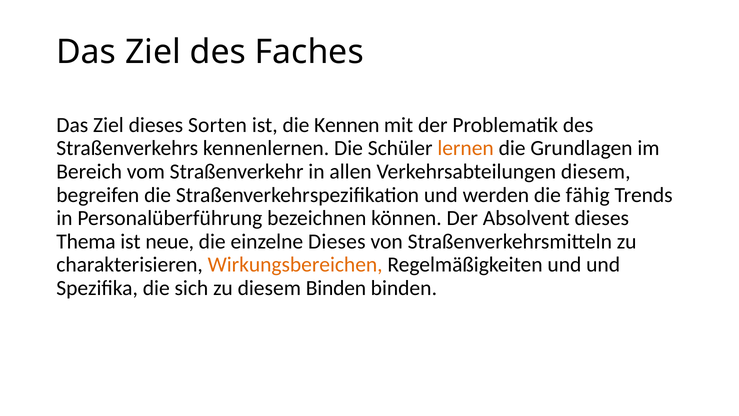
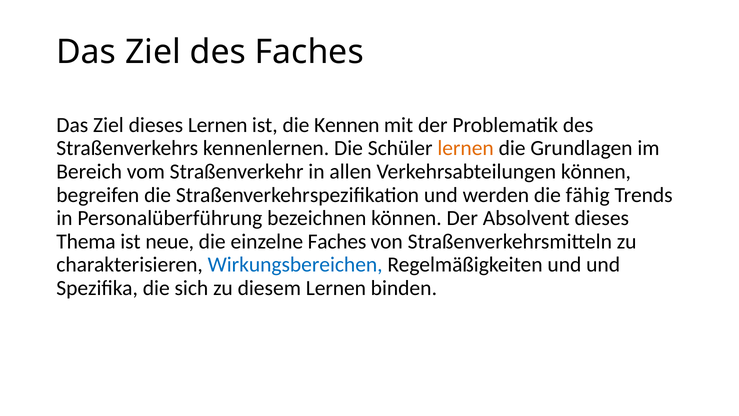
dieses Sorten: Sorten -> Lernen (218, 125)
Verkehrsabteilungen diesem: diesem -> können (596, 172)
einzelne Dieses: Dieses -> Faches (337, 241)
Wirkungsbereichen colour: orange -> blue (295, 265)
diesem Binden: Binden -> Lernen (336, 288)
